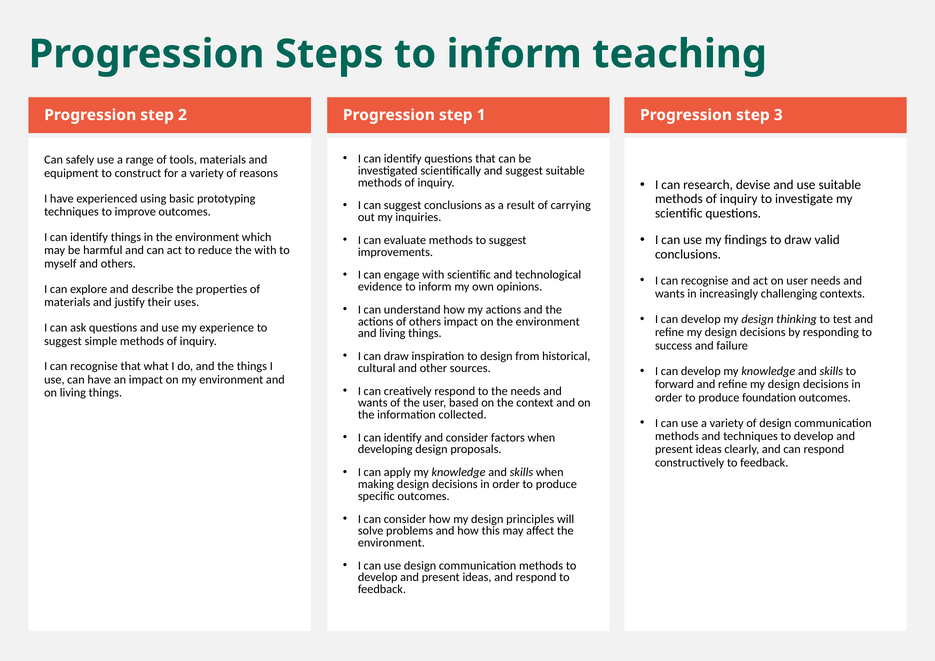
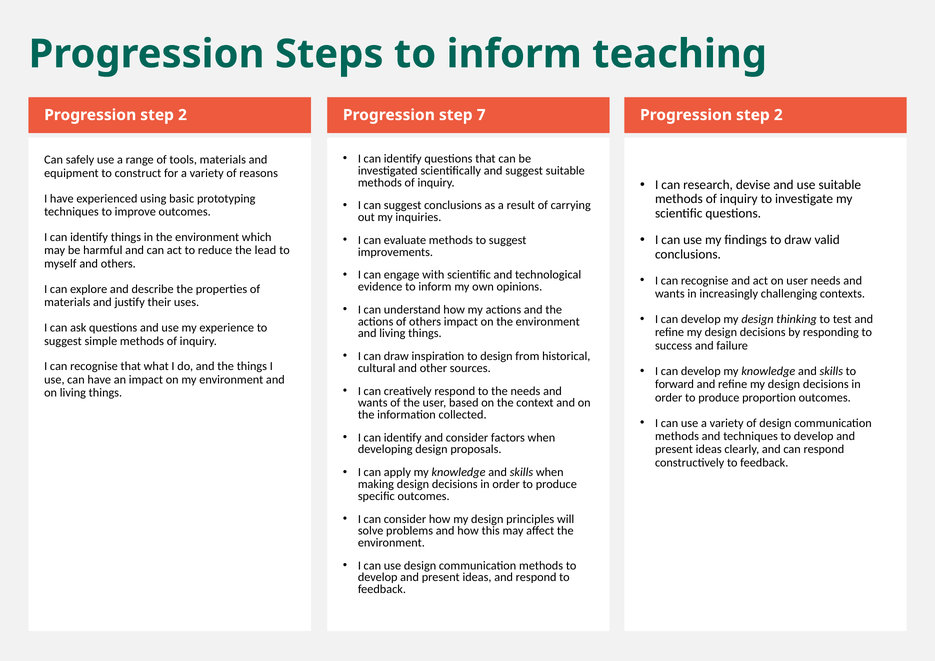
1: 1 -> 7 (481, 115)
3: 3 -> 2 (778, 115)
the with: with -> lead (265, 250)
foundation: foundation -> proportion (769, 398)
